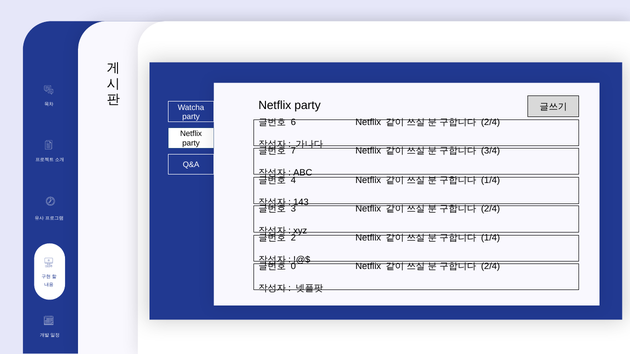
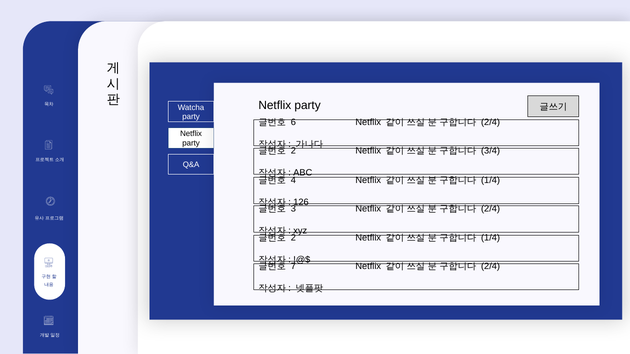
7: 7 -> 2 (293, 151)
143: 143 -> 126 (301, 202)
0: 0 -> 7 (293, 267)
